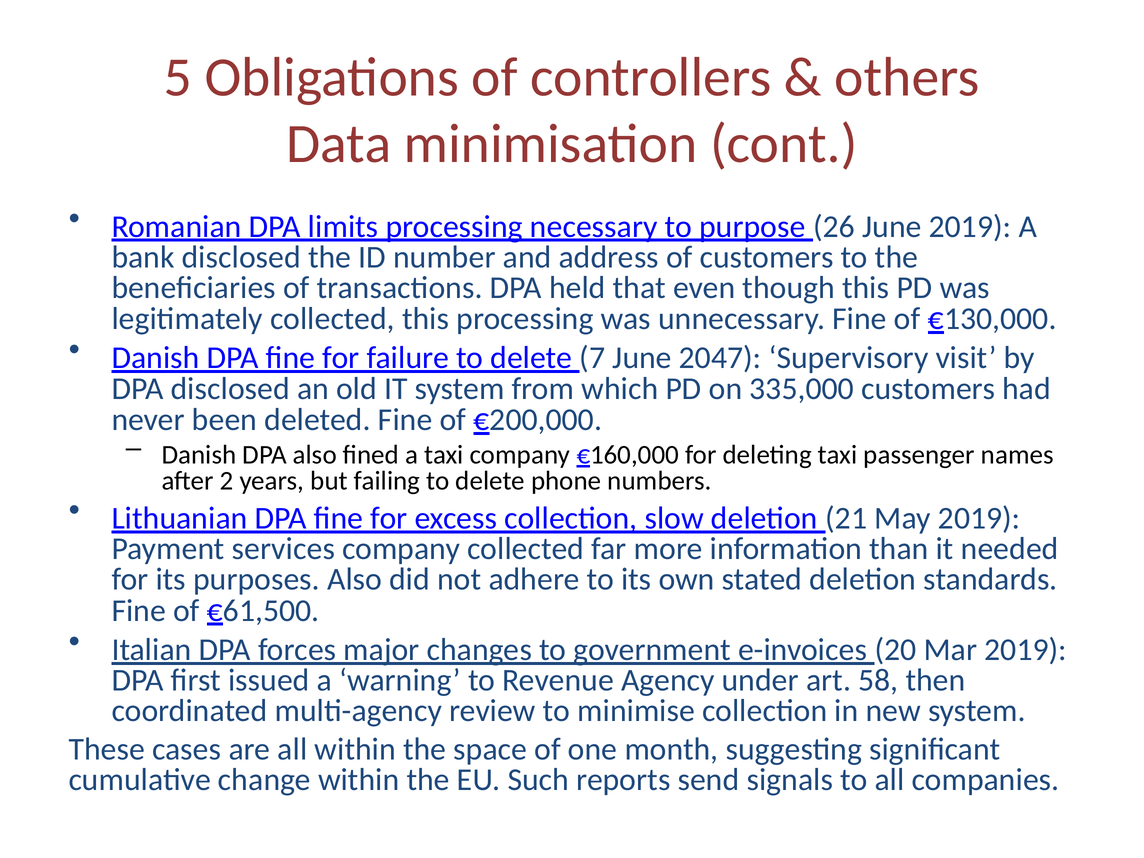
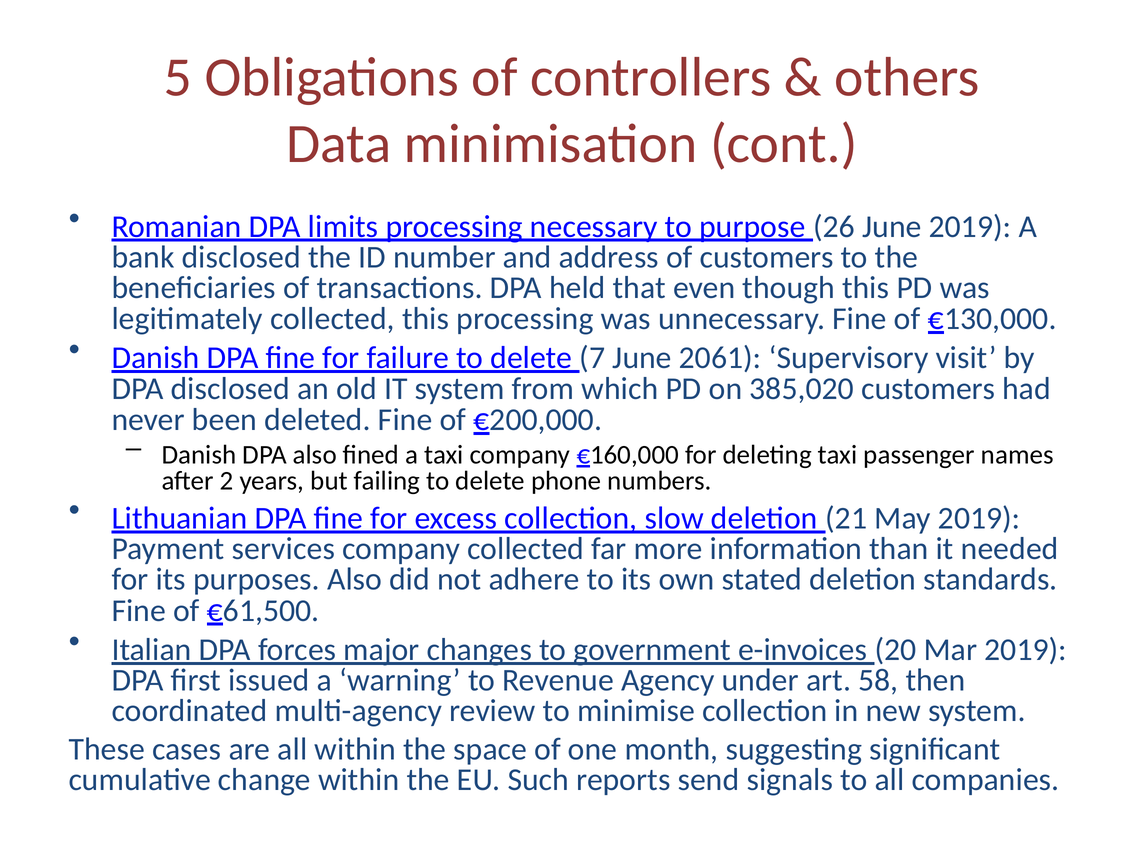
2047: 2047 -> 2061 (720, 358)
335,000: 335,000 -> 385,020 (802, 389)
